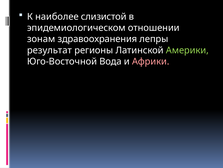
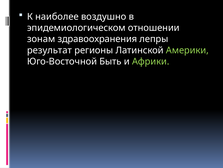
слизистой: слизистой -> воздушно (104, 17)
Вода: Вода -> Быть (110, 61)
Африки colour: pink -> light green (151, 61)
